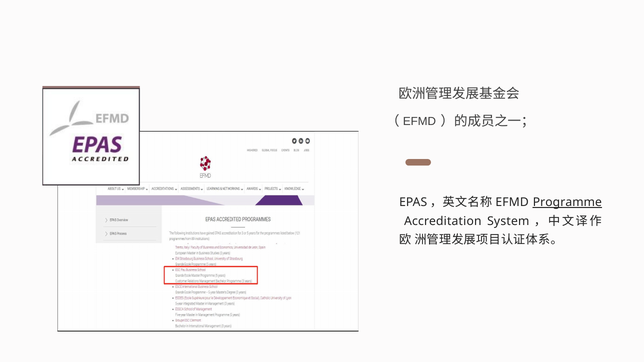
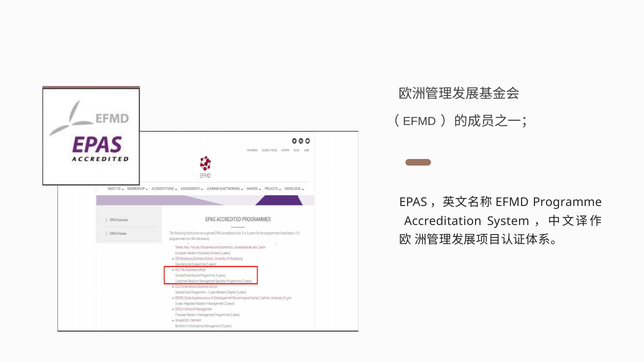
Programme underline: present -> none (567, 202)
